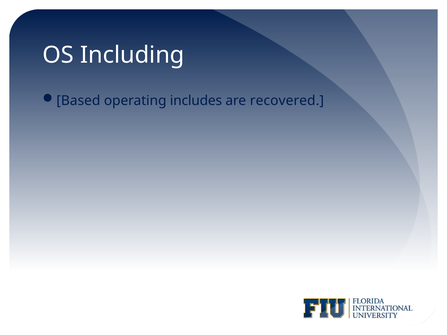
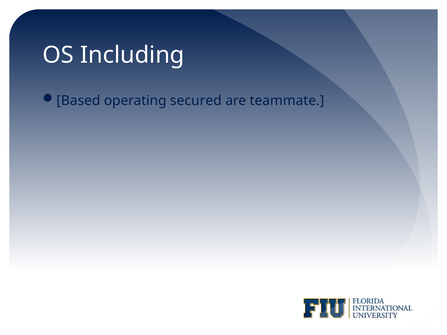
includes: includes -> secured (196, 101)
recovered: recovered -> teammate (287, 101)
